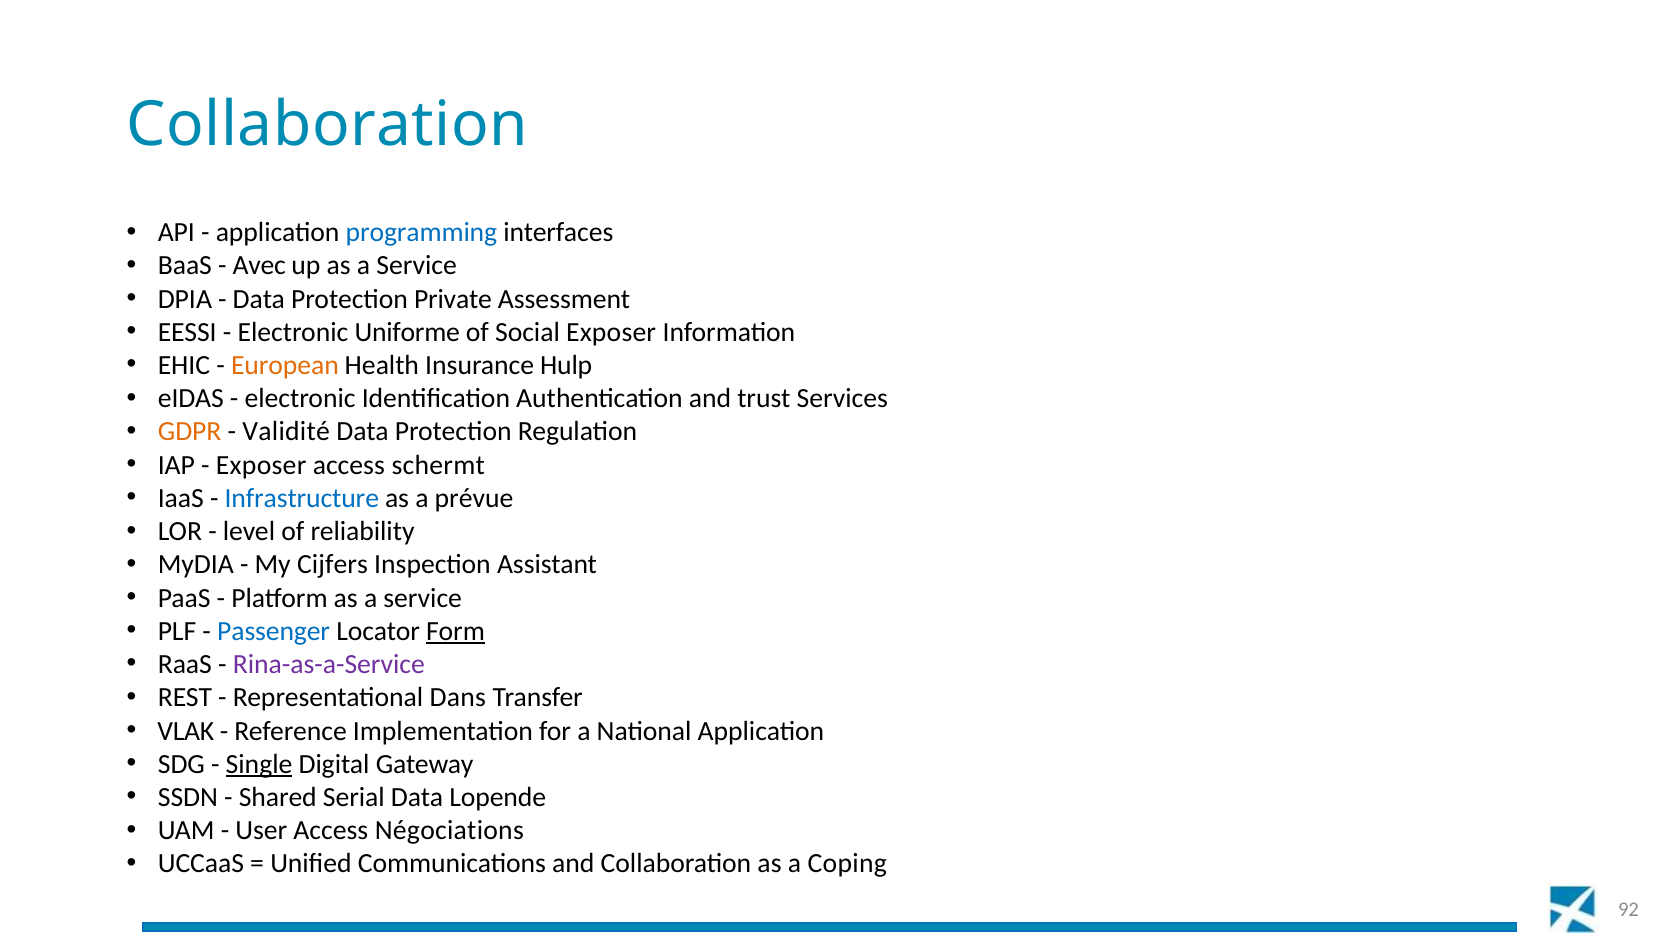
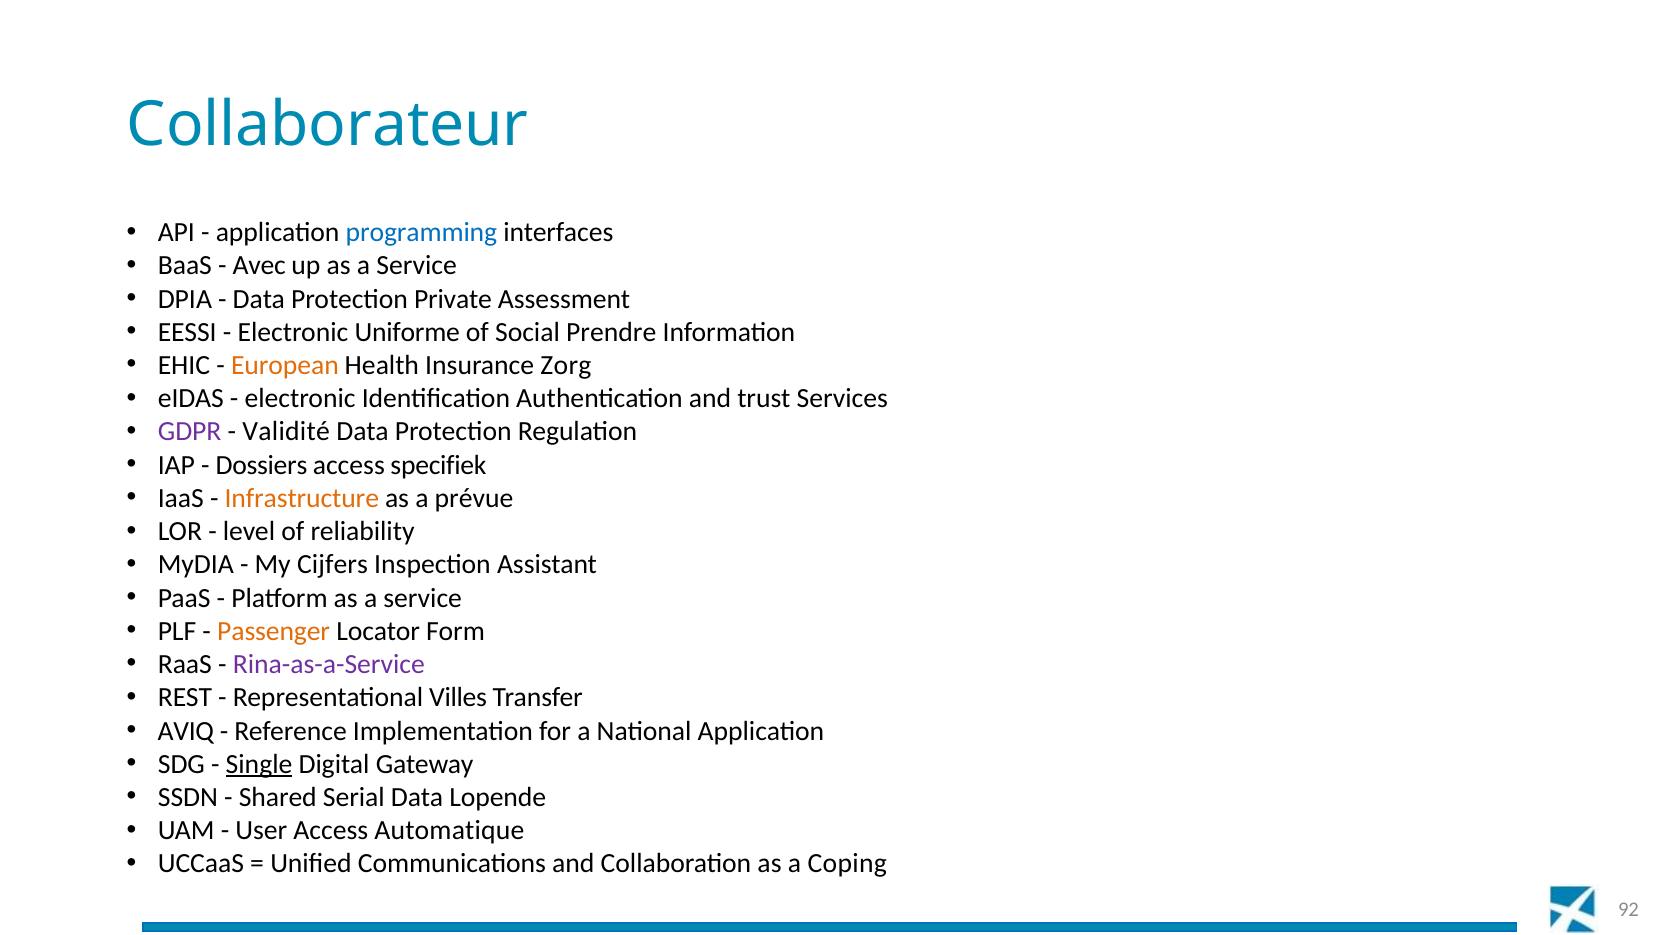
Collaboration: Collaboration -> Collaborateur (328, 125)
Social Exposer: Exposer -> Prendre (611, 332)
Hulp: Hulp -> Zorg (566, 365)
GDPR colour: orange -> purple (190, 432)
Exposer: Exposer -> Dossiers (261, 465)
schermt: schermt -> specifiek (438, 465)
Infrastructure colour: blue -> orange (302, 498)
Passenger colour: blue -> orange (274, 631)
Form underline: present -> none (455, 631)
Dans: Dans -> Villes (458, 698)
VLAK: VLAK -> AVIQ (186, 731)
Négociations: Négociations -> Automatique (449, 830)
